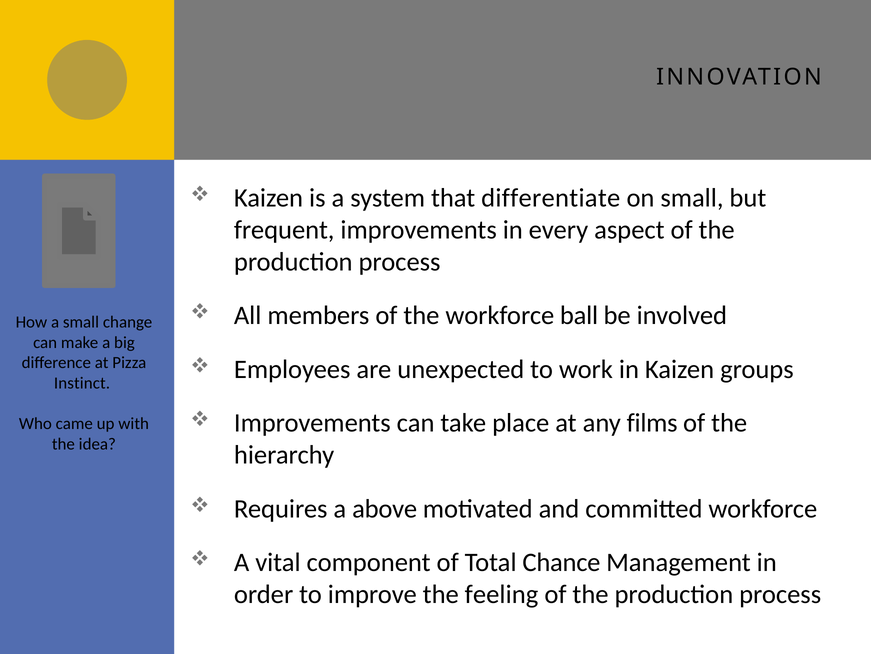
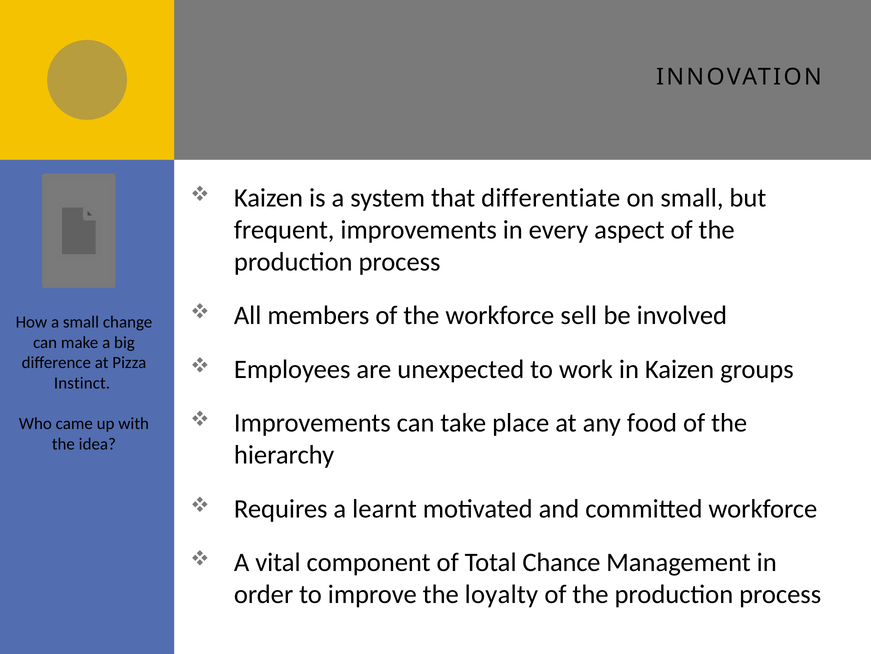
ball: ball -> sell (579, 315)
films: films -> food (652, 423)
above: above -> learnt (384, 508)
feeling: feeling -> loyalty (501, 594)
